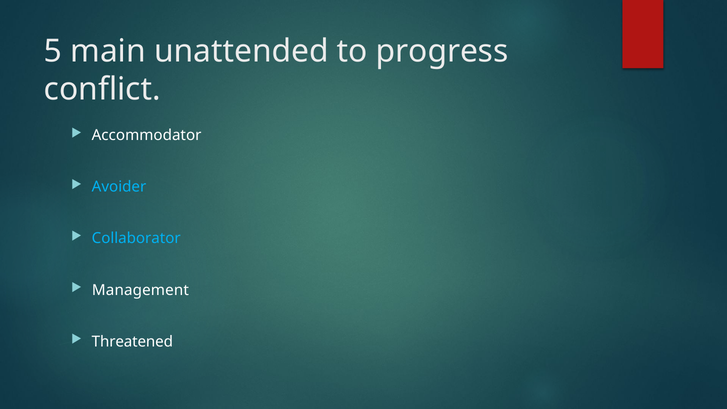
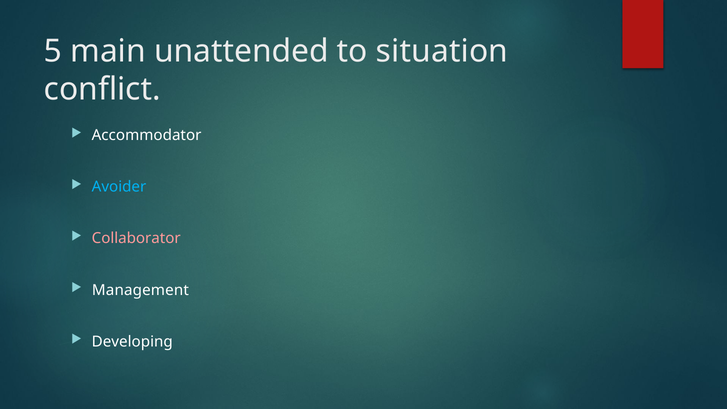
progress: progress -> situation (442, 51)
Collaborator colour: light blue -> pink (136, 238)
Threatened: Threatened -> Developing (132, 342)
